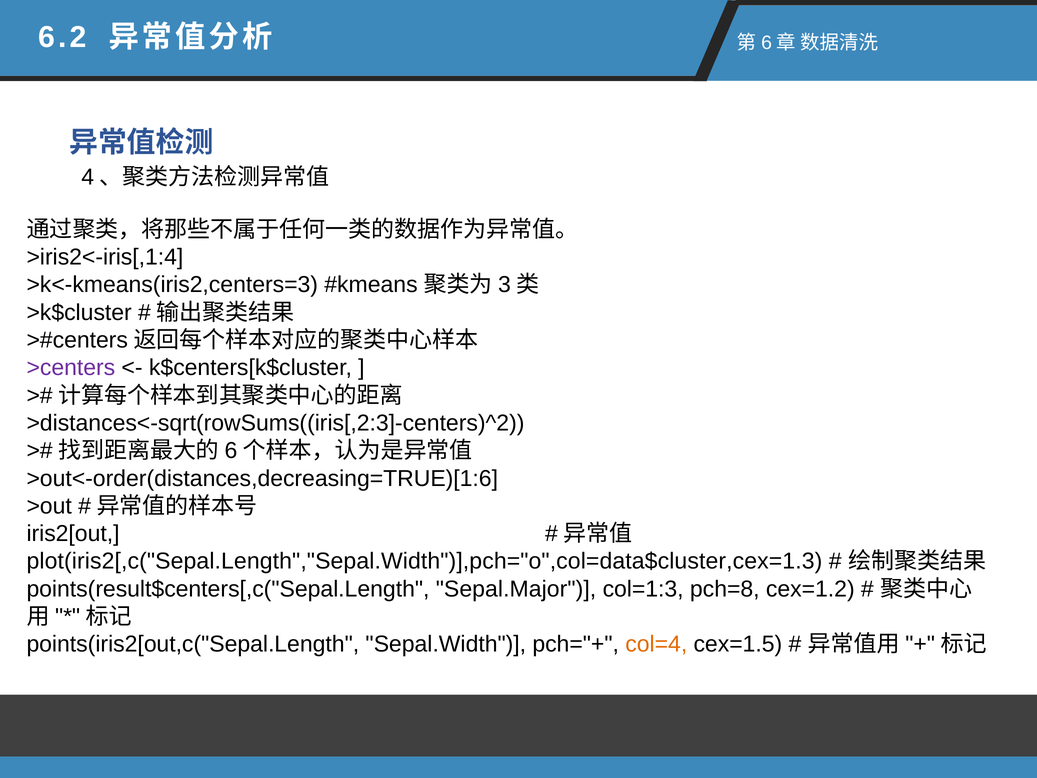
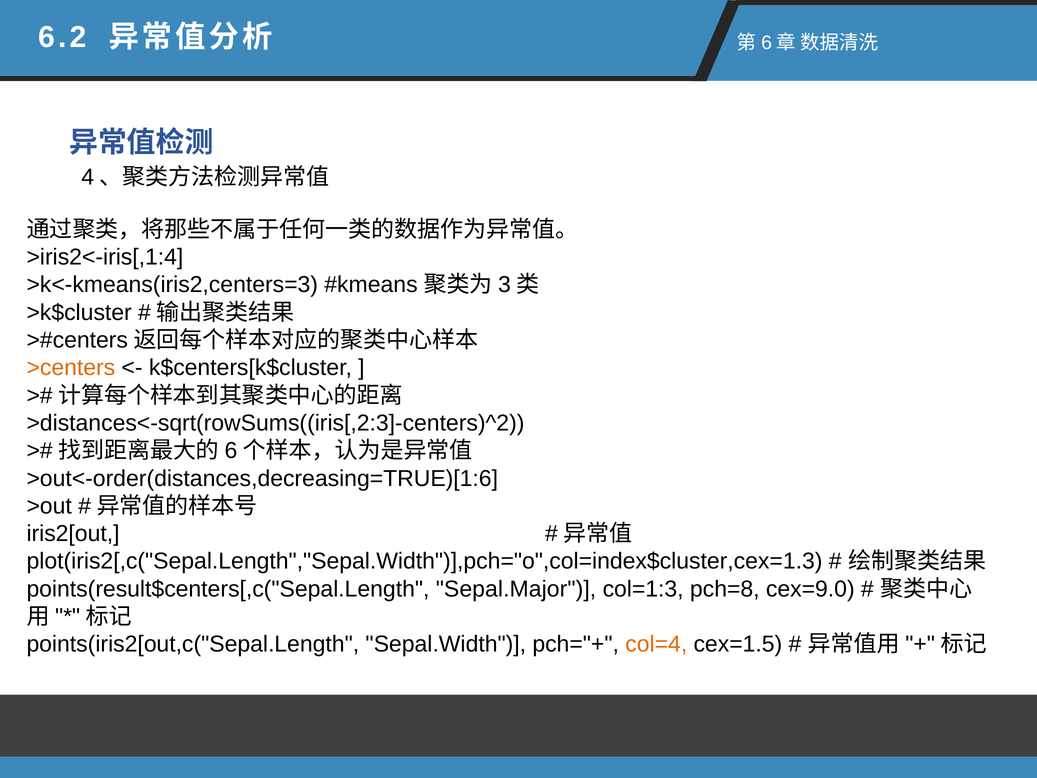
>centers colour: purple -> orange (71, 368)
plot(iris2[,c("Sepal.Length","Sepal.Width")],pch="o",col=data$cluster,cex=1.3: plot(iris2[,c("Sepal.Length","Sepal.Width")],pch="o",col=data$cluster,cex=1.3 -> plot(iris2[,c("Sepal.Length","Sepal.Width")],pch="o",col=index$cluster,cex=1.3 (425, 561)
cex=1.2: cex=1.2 -> cex=9.0 (810, 589)
